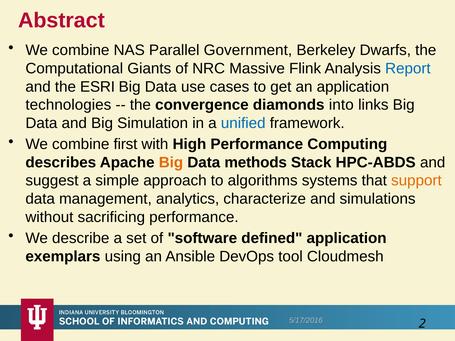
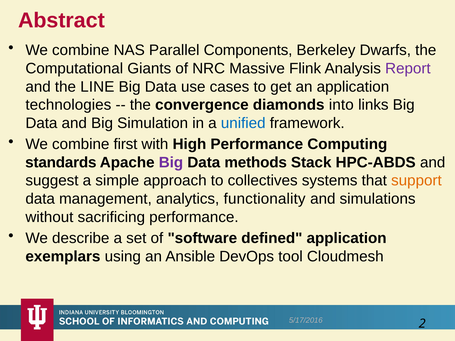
Government: Government -> Components (248, 50)
Report colour: blue -> purple (408, 69)
ESRI: ESRI -> LINE (97, 87)
describes: describes -> standards (61, 163)
Big colour: orange -> purple (171, 163)
algorithms: algorithms -> collectives (263, 181)
characterize: characterize -> functionality (265, 199)
